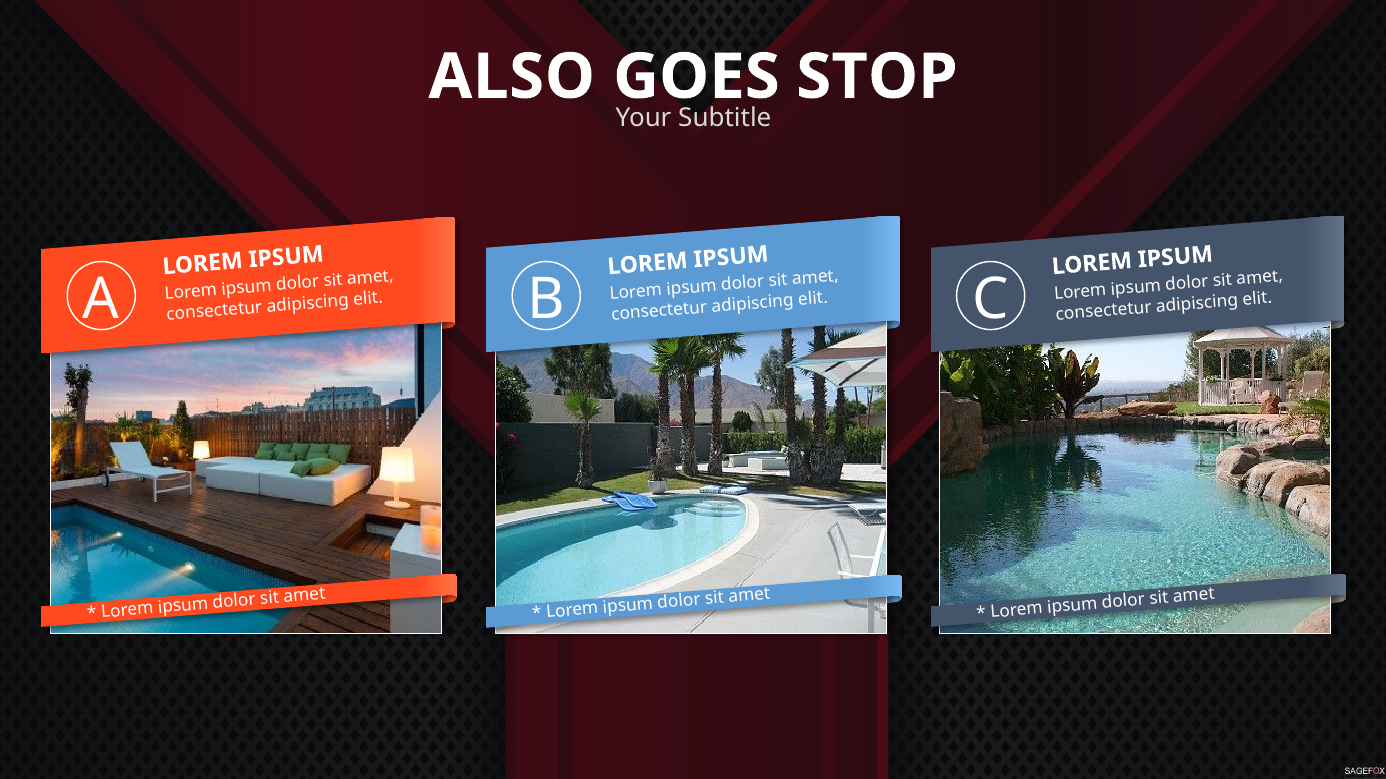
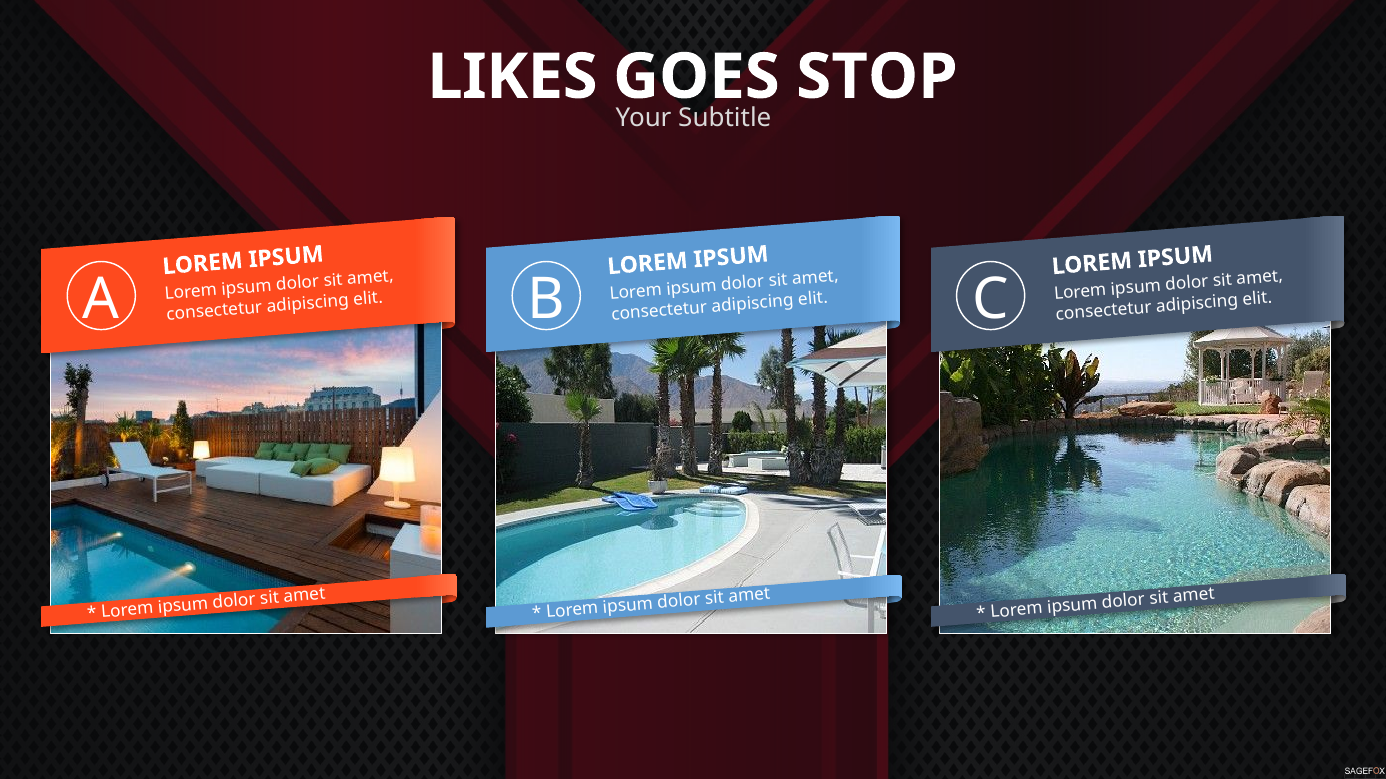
ALSO: ALSO -> LIKES (512, 77)
